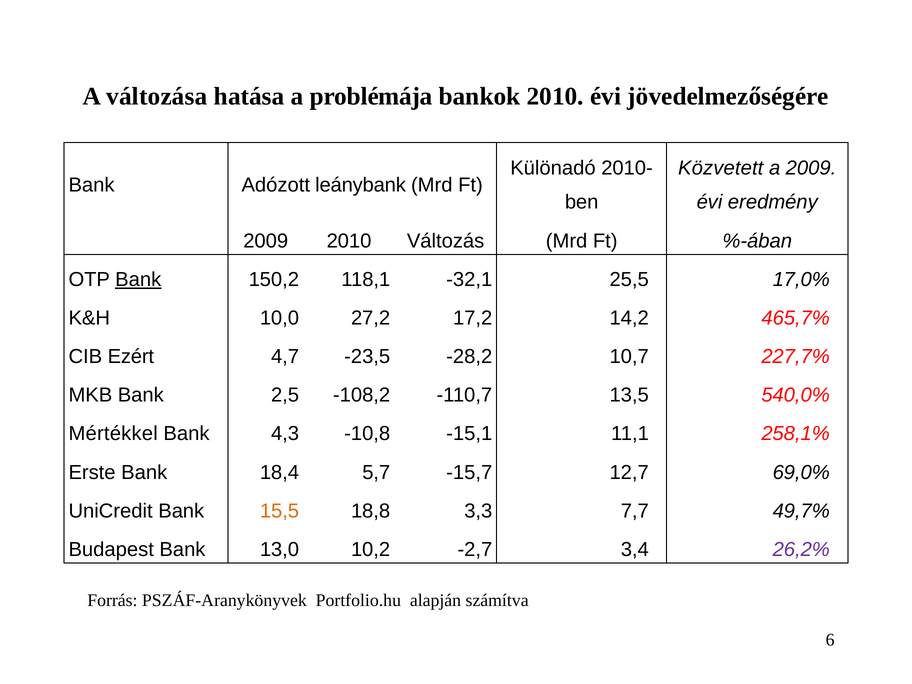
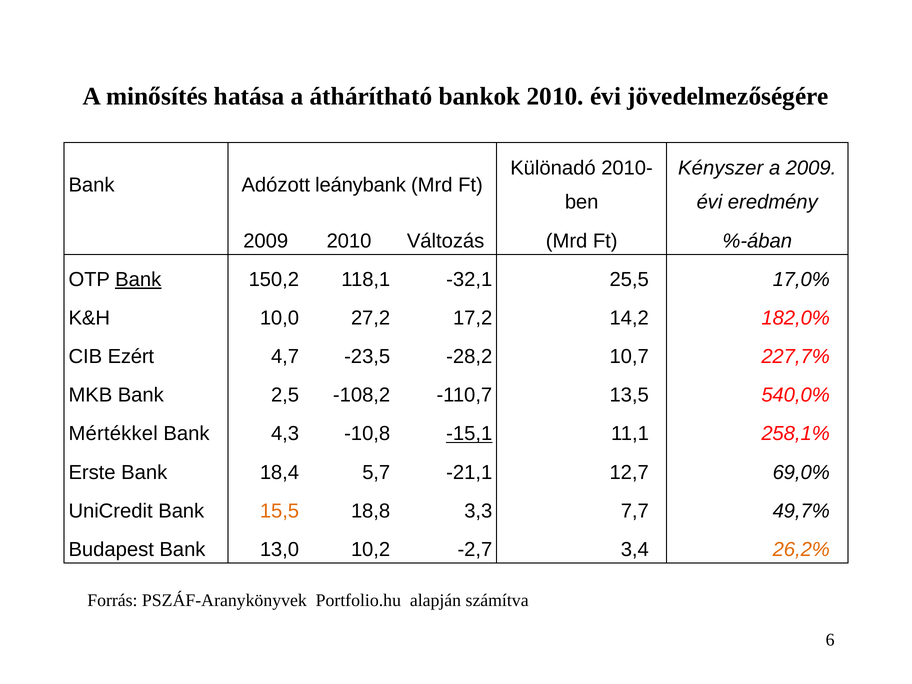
változása: változása -> minősítés (157, 96)
problémája: problémája -> áthárítható (371, 96)
Közvetett: Közvetett -> Kényszer (721, 168)
465,7%: 465,7% -> 182,0% (796, 318)
-15,1 underline: none -> present (469, 434)
-15,7: -15,7 -> -21,1 (469, 472)
26,2% colour: purple -> orange (801, 549)
